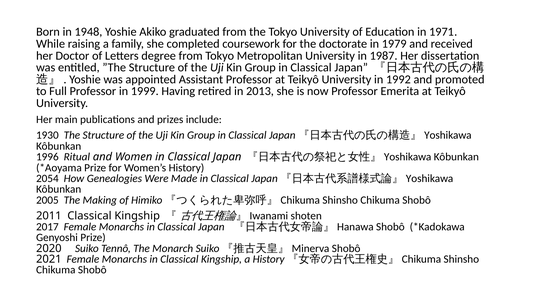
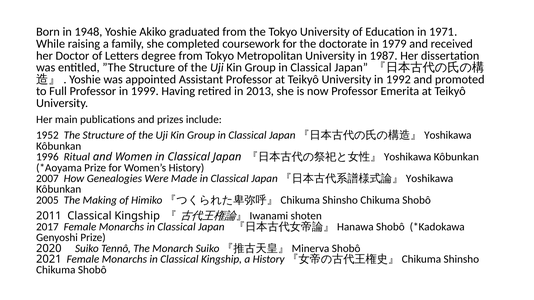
1930: 1930 -> 1952 (47, 135)
2054: 2054 -> 2007 (47, 179)
